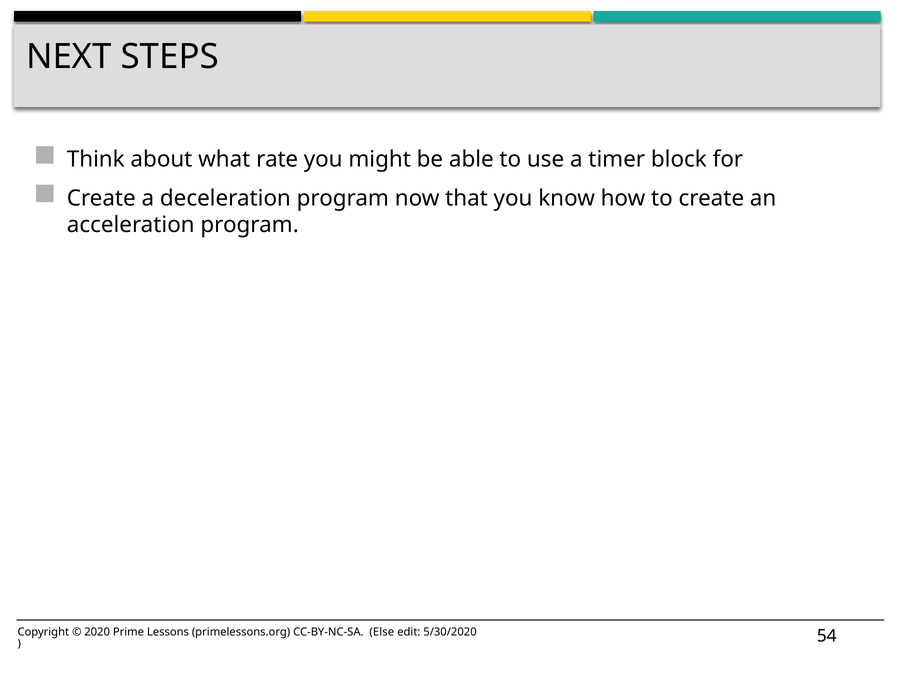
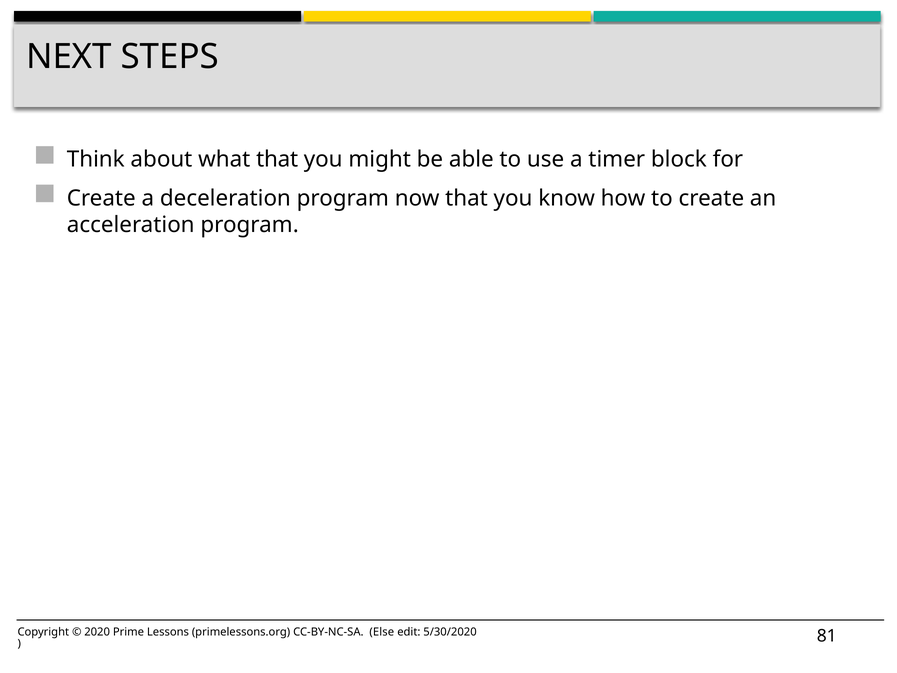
what rate: rate -> that (277, 159)
54: 54 -> 81 (827, 636)
